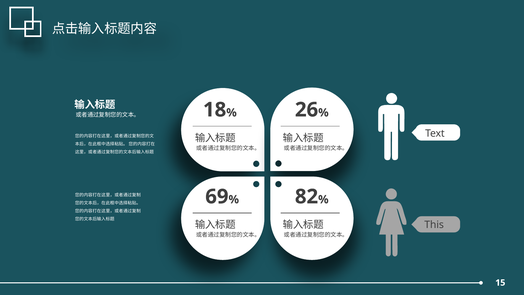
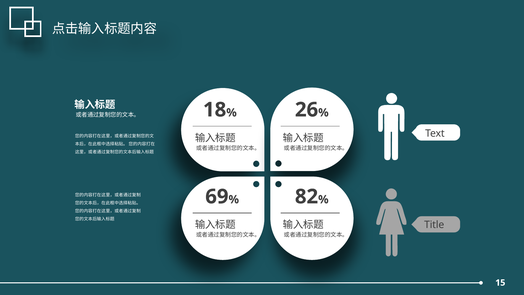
This: This -> Title (434, 225)
